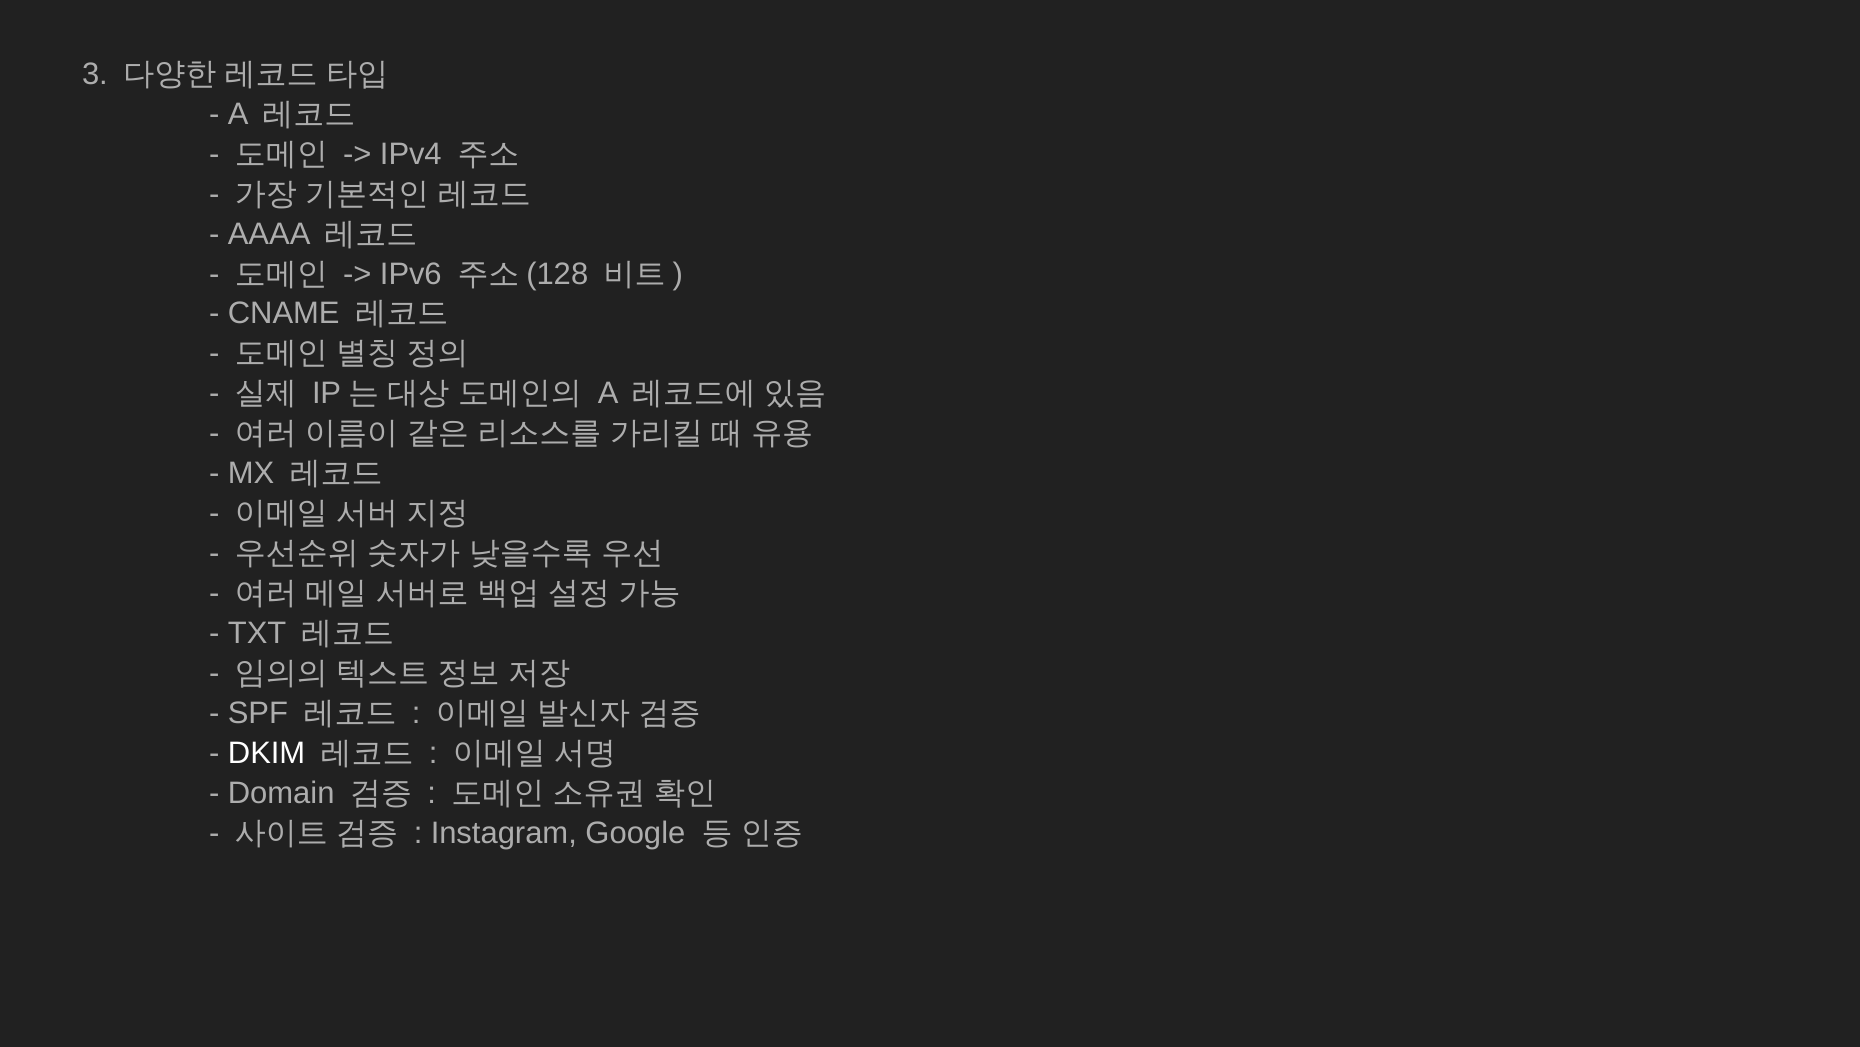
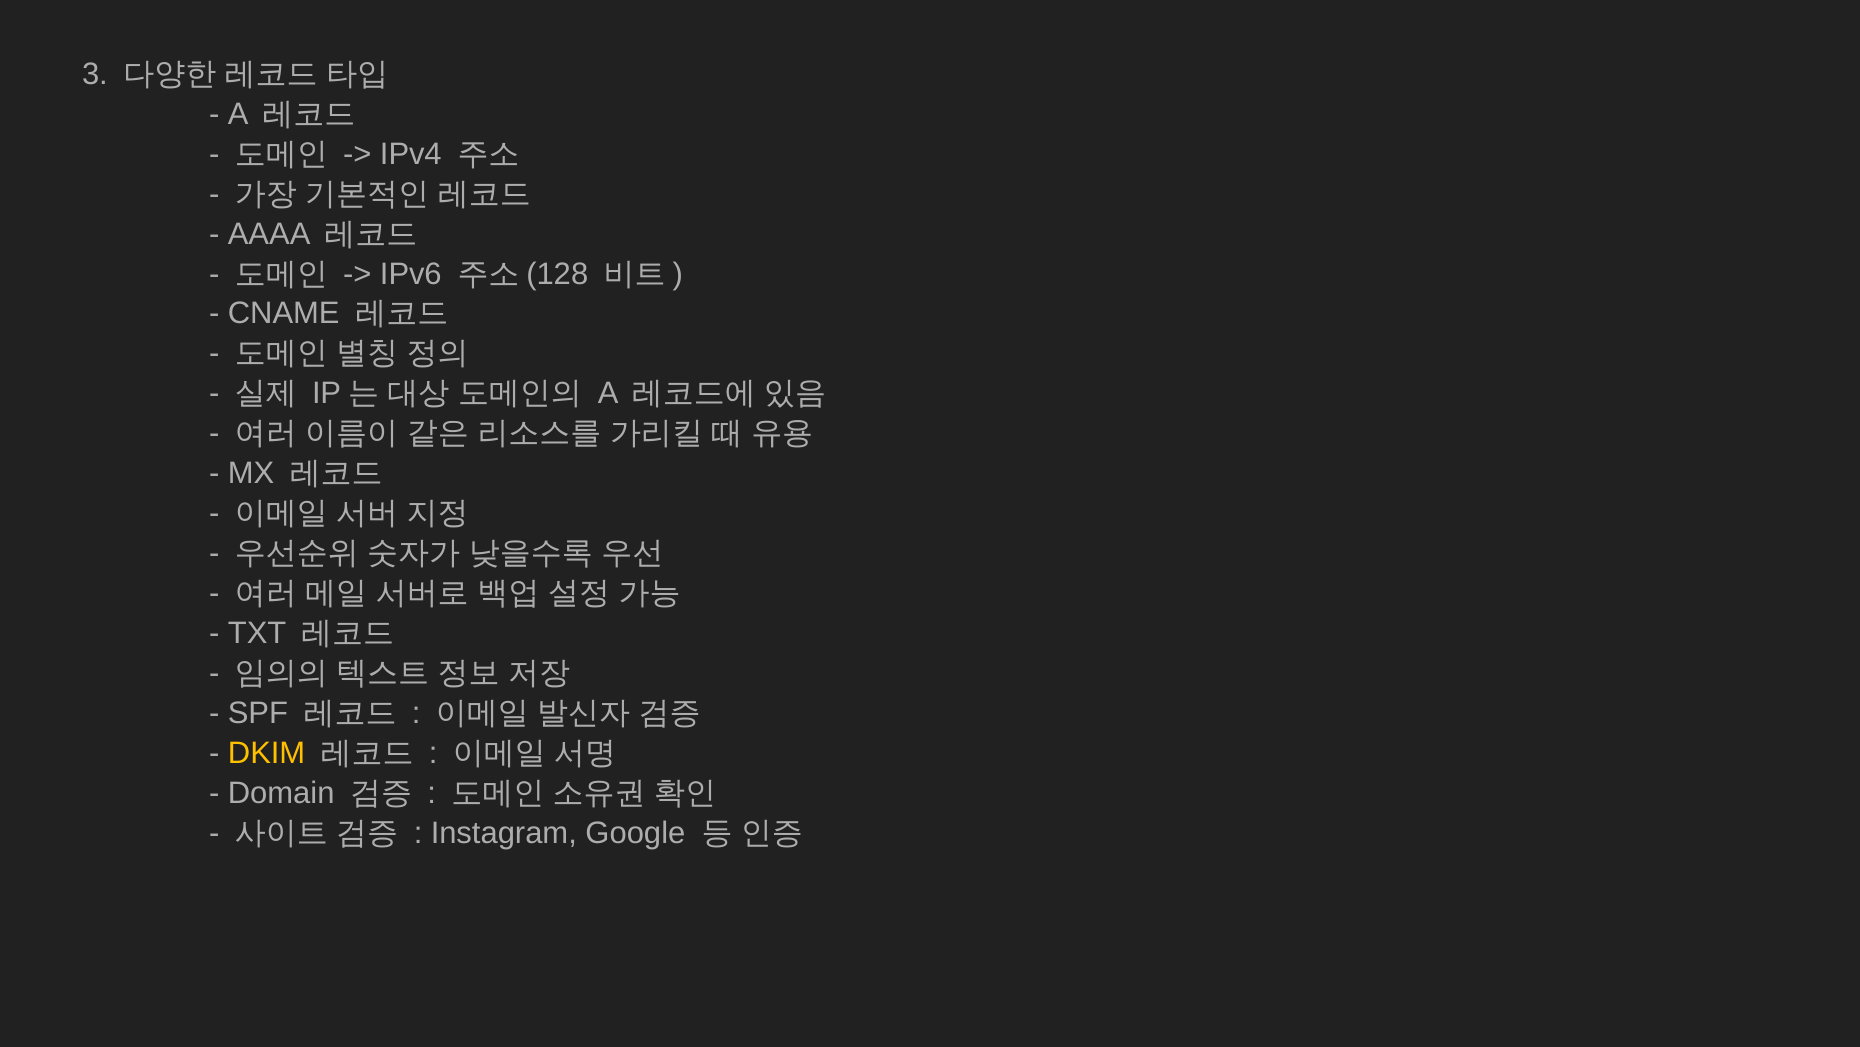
DKIM colour: white -> yellow (267, 753)
